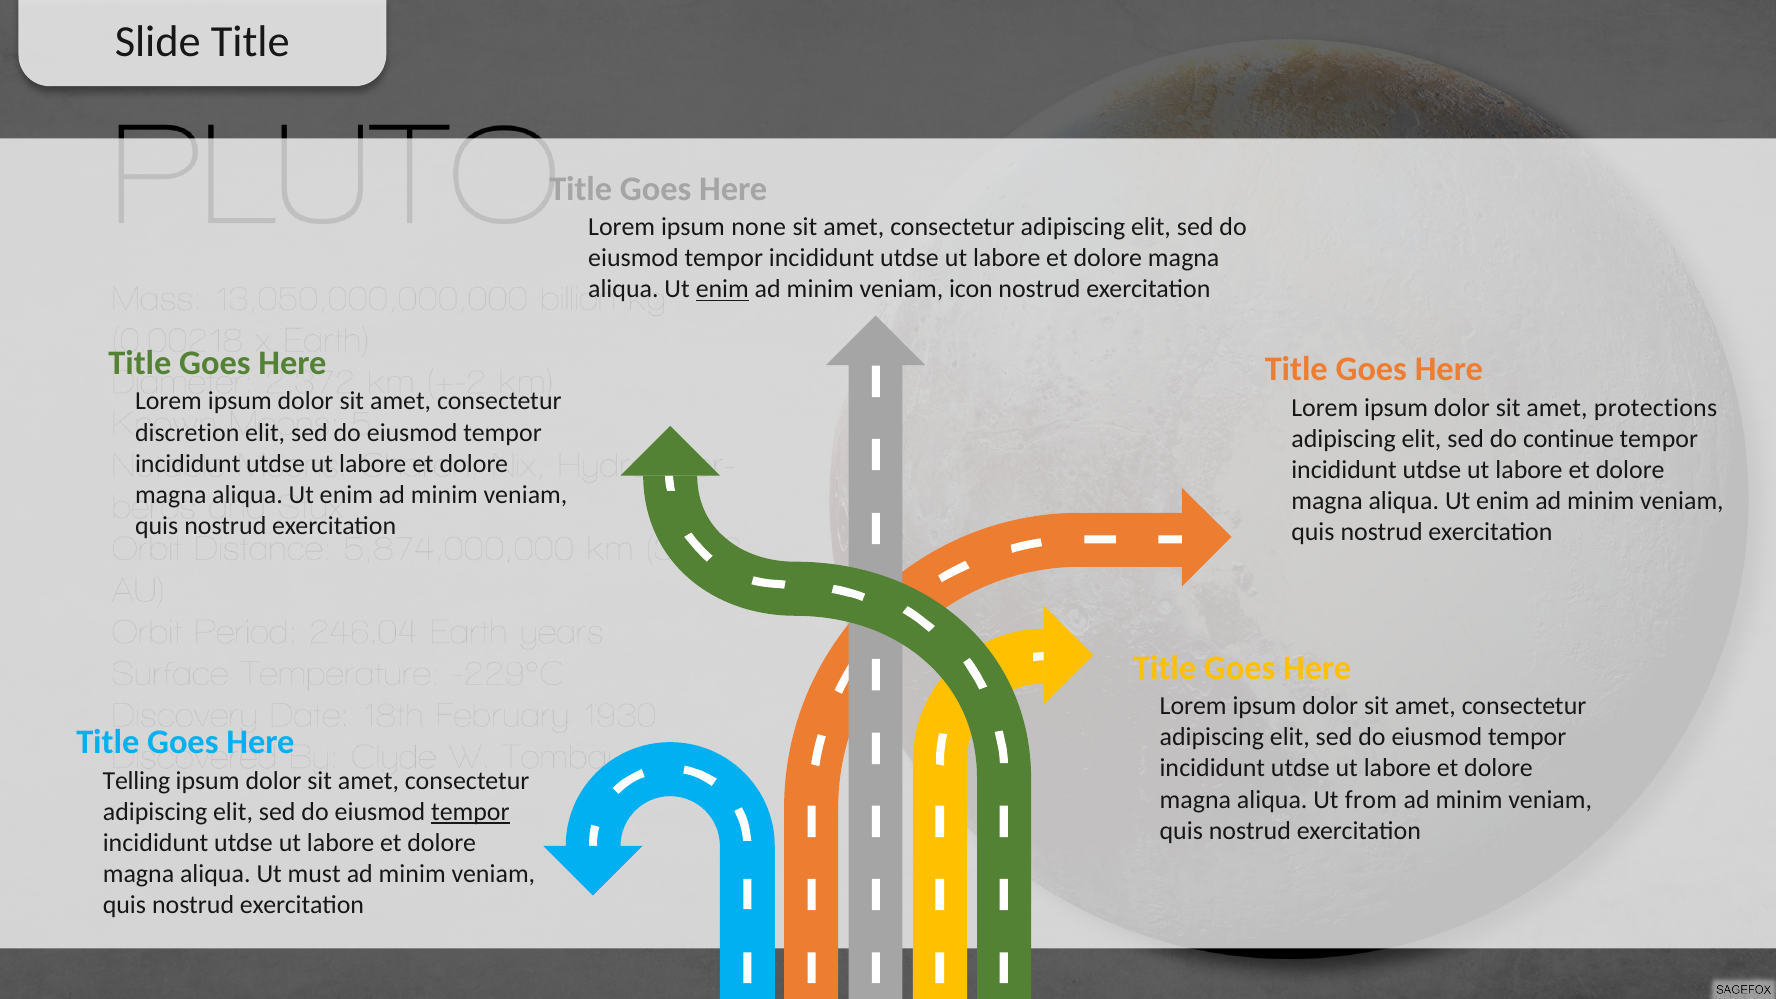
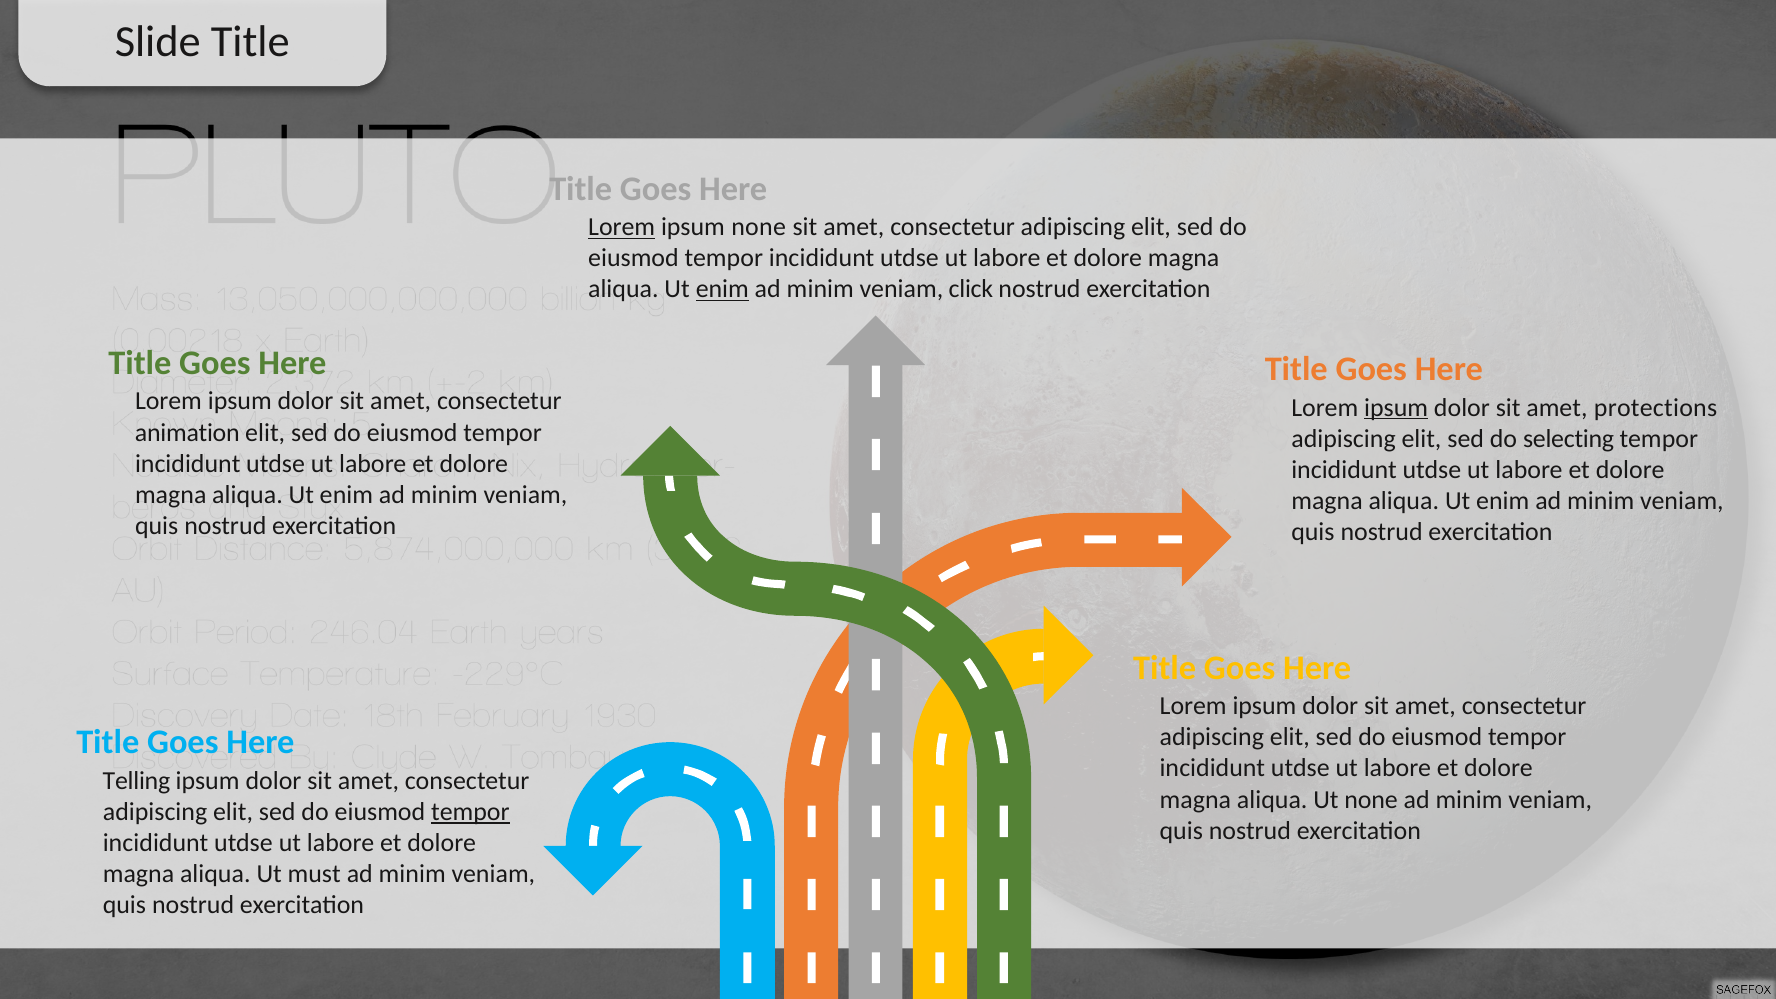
Lorem underline: none -> present (622, 227)
icon: icon -> click (971, 289)
ipsum underline: none -> present (1396, 408)
discretion: discretion -> animation (187, 433)
continue: continue -> selecting (1569, 439)
Ut from: from -> none (1371, 800)
